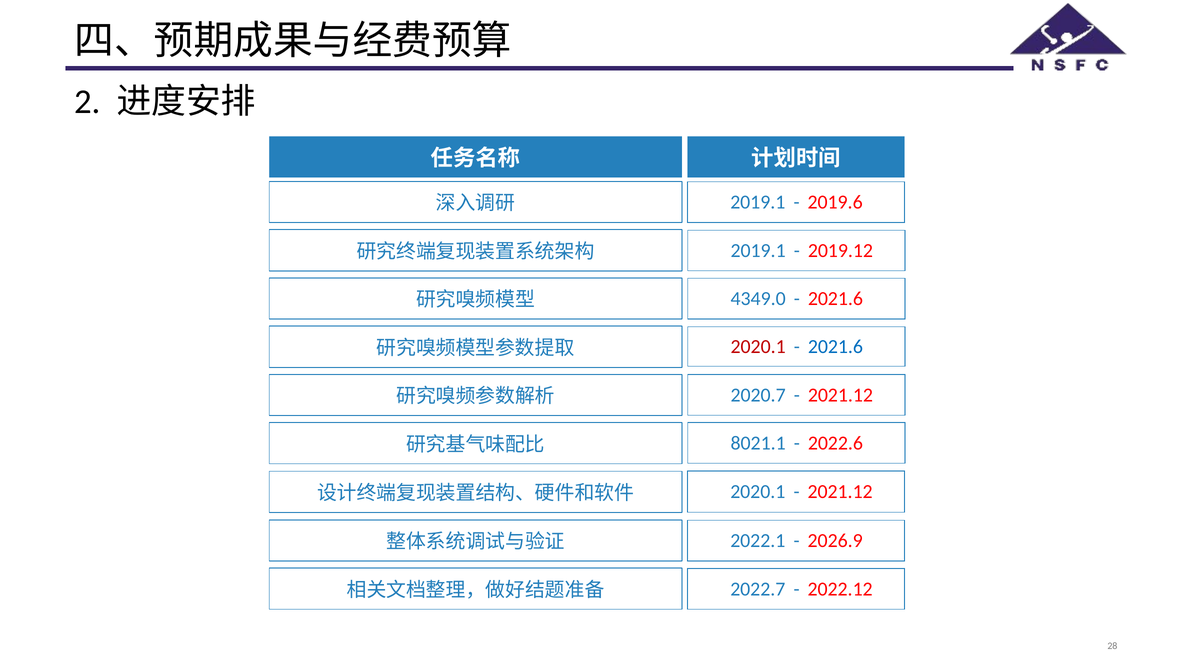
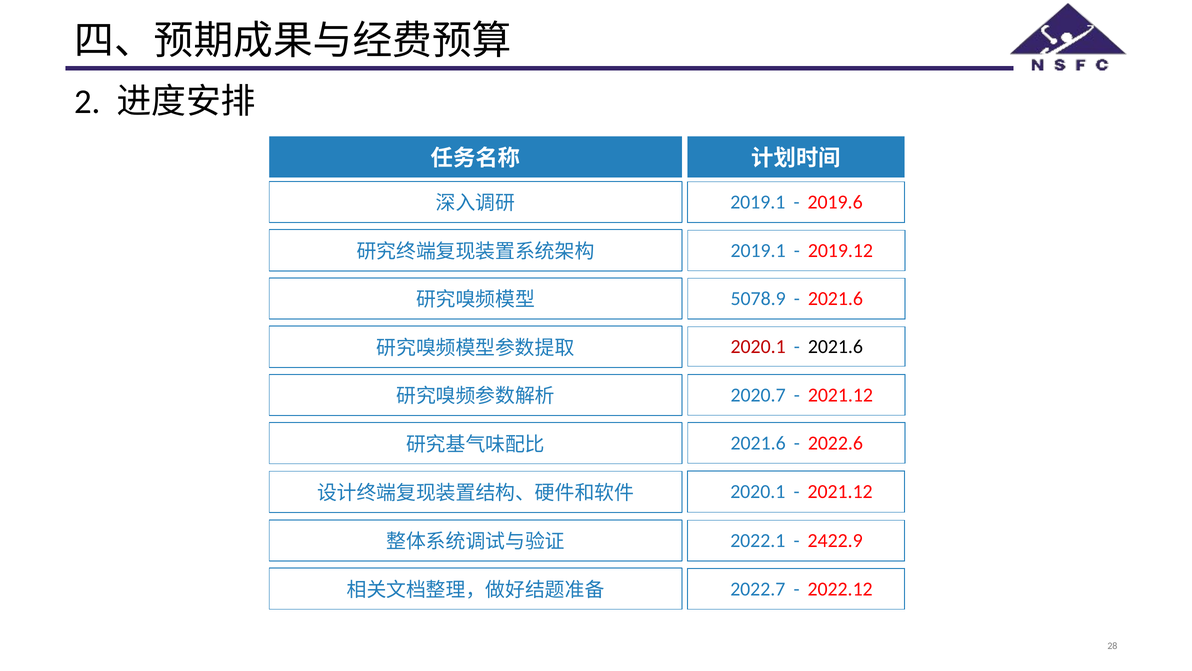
4349.0: 4349.0 -> 5078.9 (758, 299)
2021.6 colour: blue -> black (835, 346)
8021.1: 8021.1 -> 2021.6 (758, 443)
2026.9: 2026.9 -> 2422.9 (835, 540)
